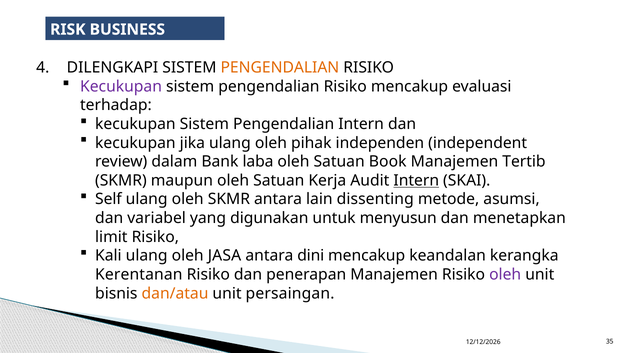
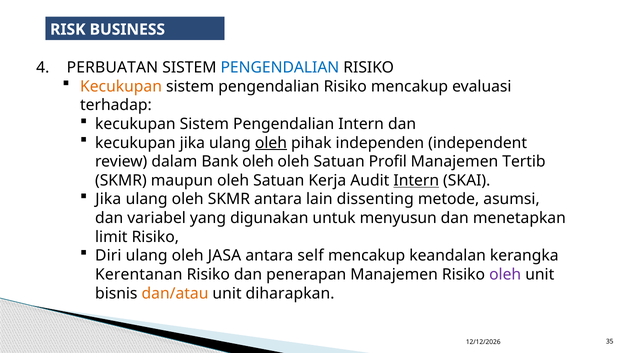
DILENGKAPI: DILENGKAPI -> PERBUATAN (112, 67)
PENGENDALIAN colour: orange -> blue (280, 67)
Kecukupan colour: purple -> orange (121, 86)
oleh underline: none -> present (271, 143)
Bank laba: laba -> oleh (258, 162)
Book: Book -> Profil (388, 162)
Self: Self -> Jika (108, 199)
Kali: Kali -> Diri (108, 256)
dini: dini -> self (311, 256)
persaingan: persaingan -> diharapkan (290, 293)
